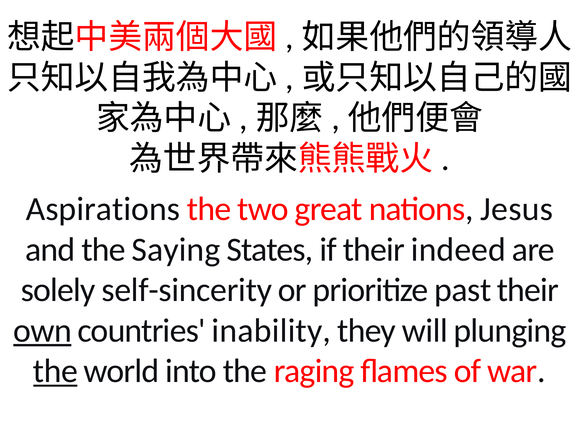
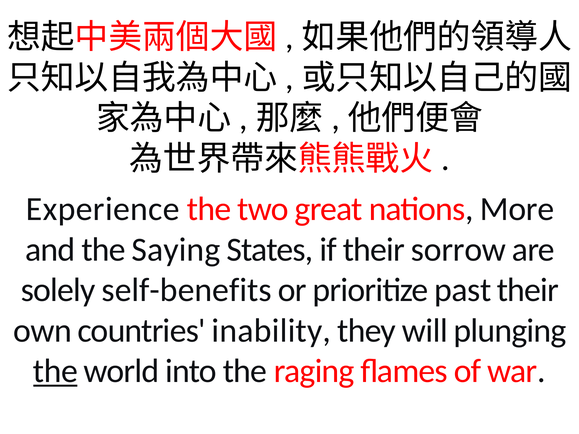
Aspirations: Aspirations -> Experience (103, 209)
Jesus: Jesus -> More (517, 209)
indeed: indeed -> sorrow (459, 250)
self-sincerity: self-sincerity -> self-benefits (187, 290)
own underline: present -> none (43, 331)
